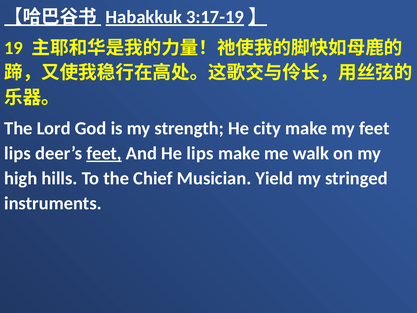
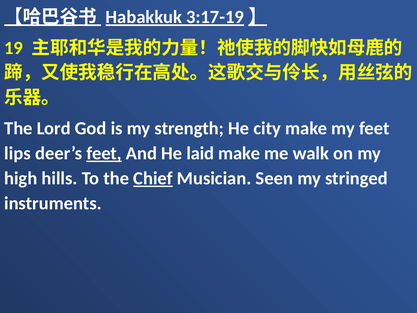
He lips: lips -> laid (200, 153)
Chief underline: none -> present (153, 178)
Yield: Yield -> Seen (274, 178)
